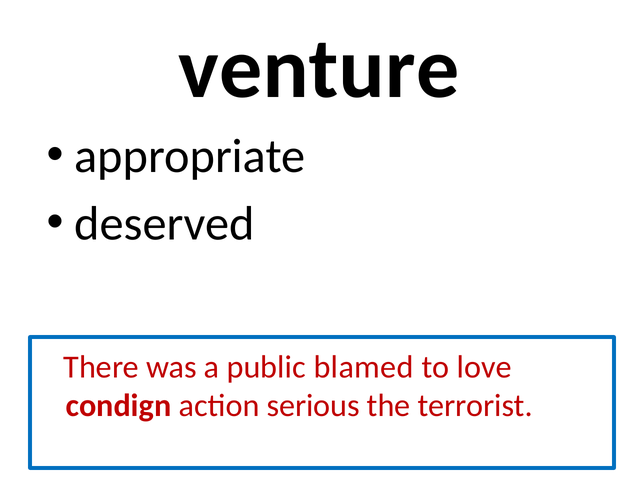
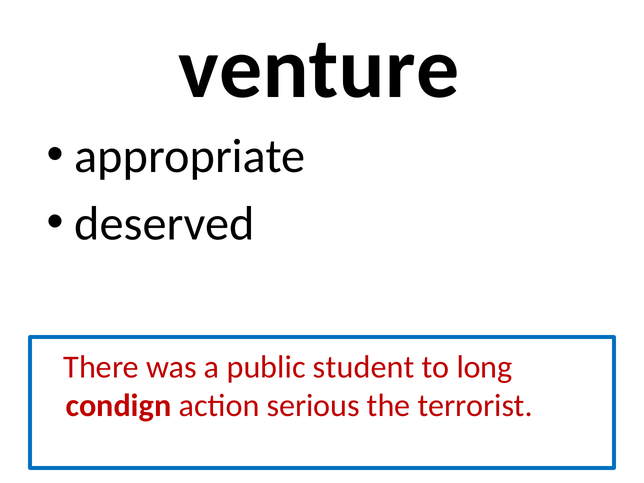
blamed: blamed -> student (364, 367)
love: love -> long (484, 367)
